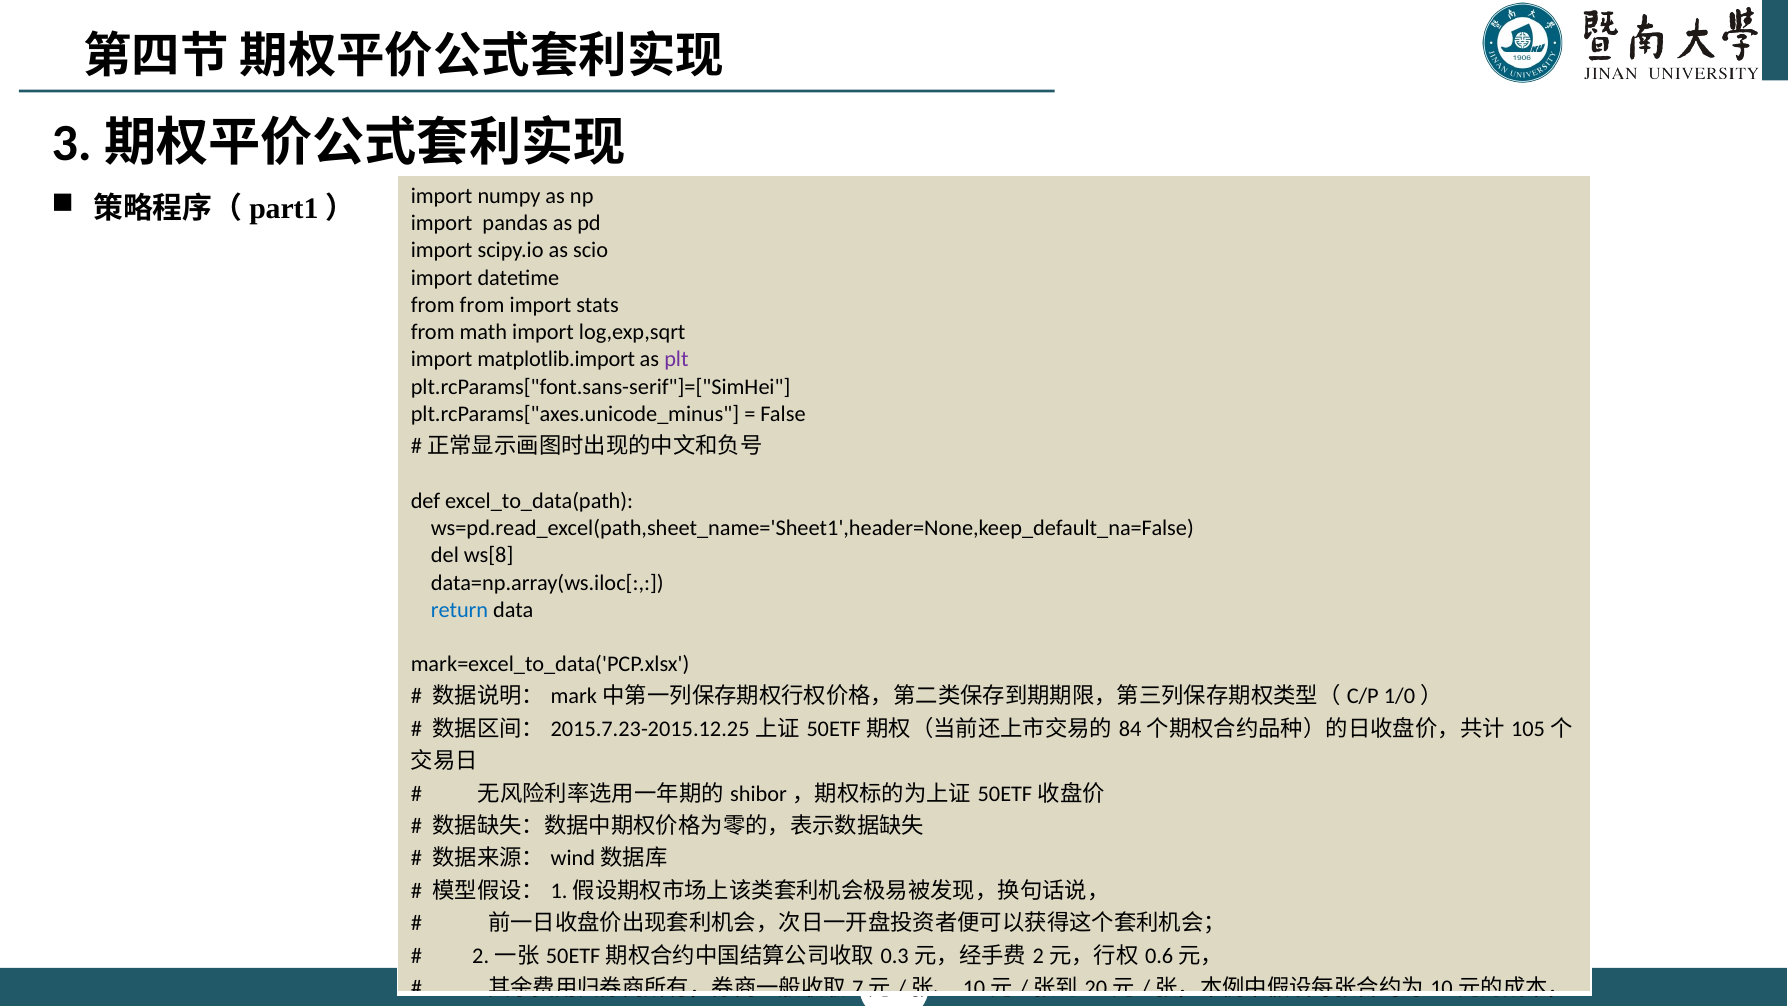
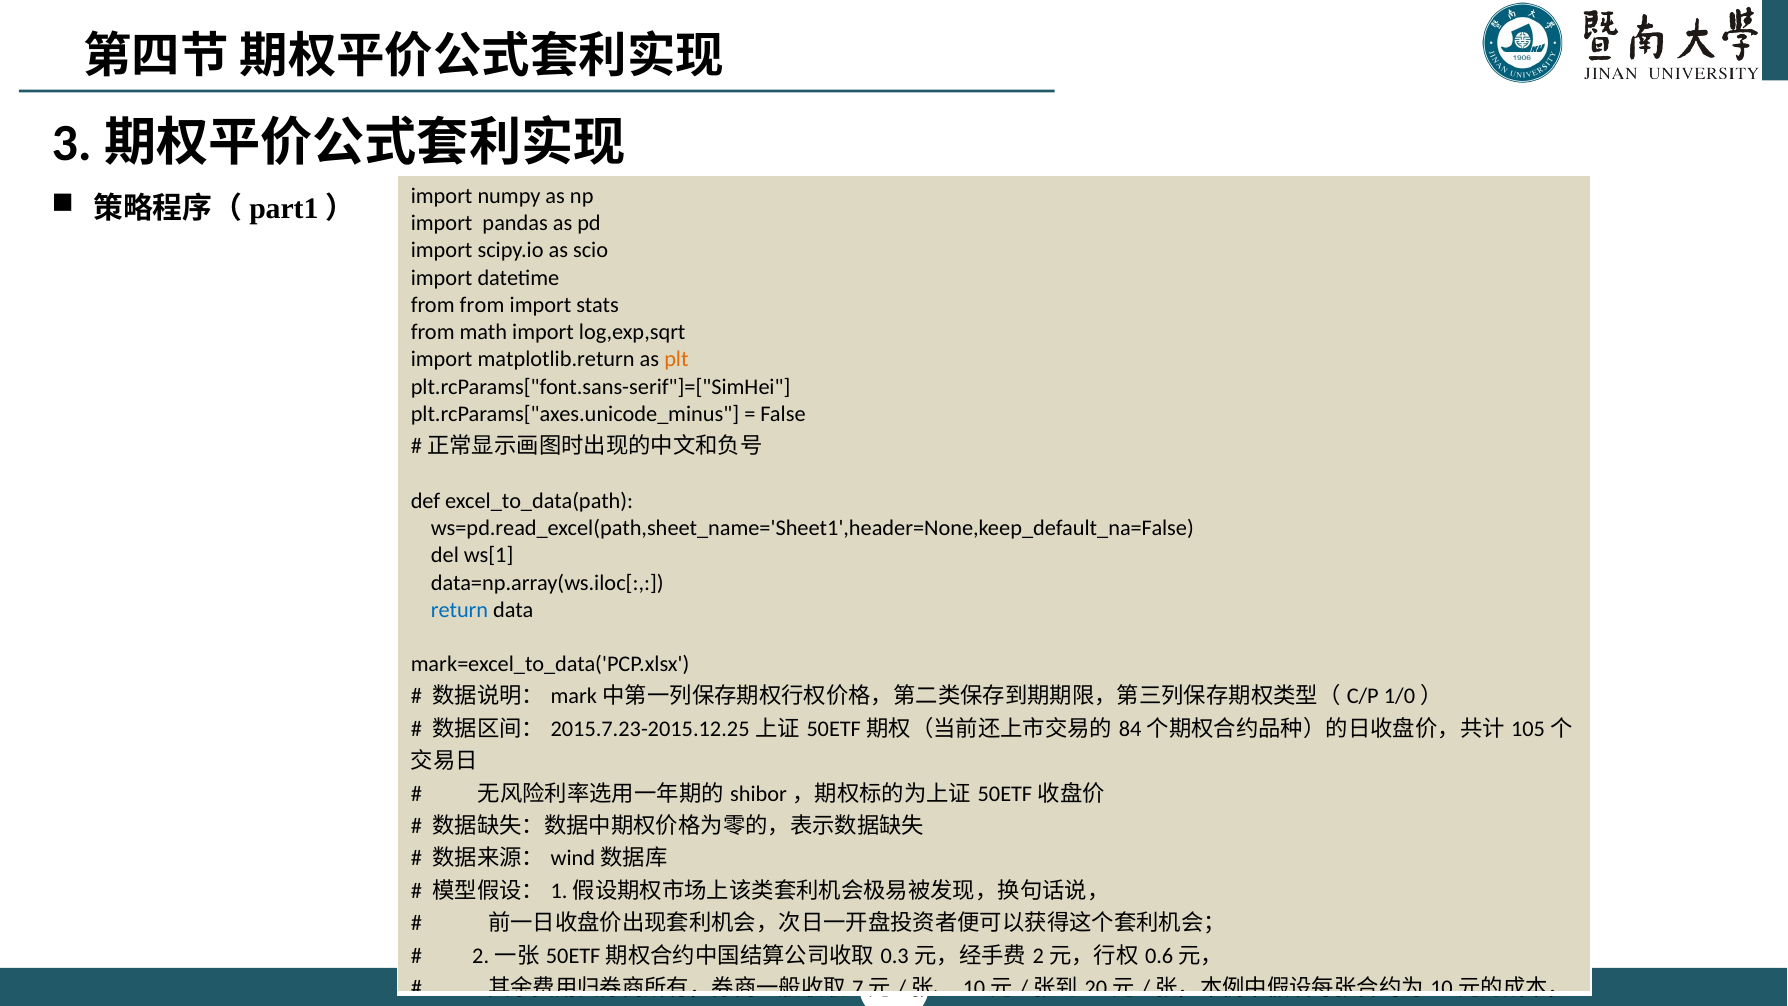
matplotlib.import: matplotlib.import -> matplotlib.return (556, 360)
plt colour: purple -> orange (676, 360)
ws[8: ws[8 -> ws[1 (489, 556)
